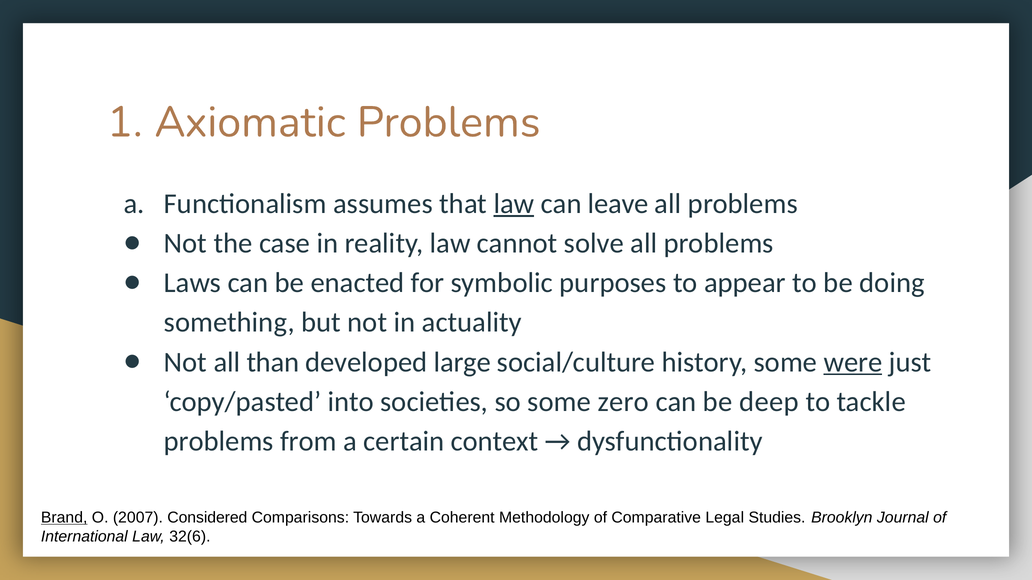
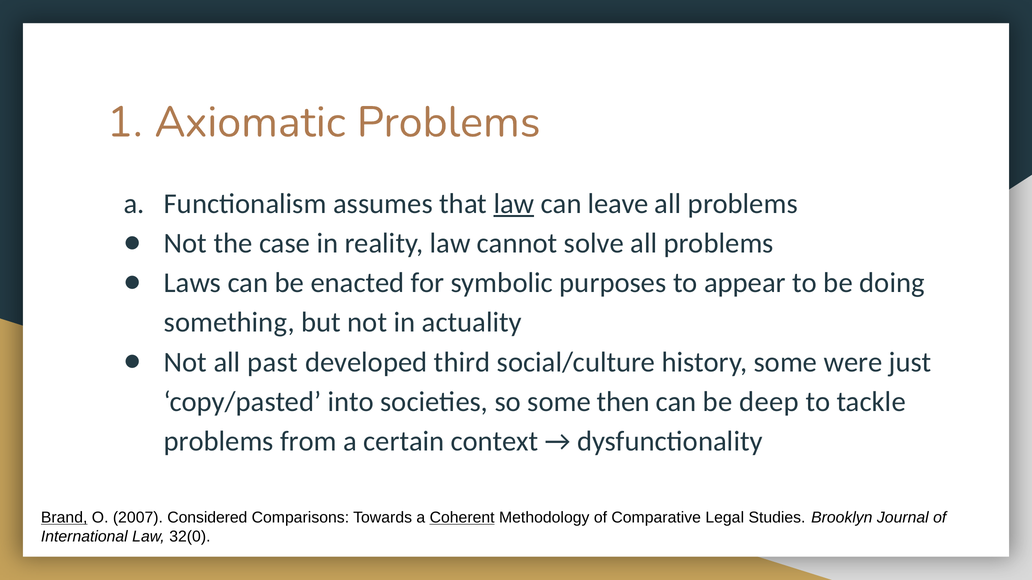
than: than -> past (273, 362)
large: large -> third (462, 362)
were underline: present -> none (853, 362)
zero: zero -> then (623, 402)
Coherent underline: none -> present (462, 518)
32(6: 32(6 -> 32(0 (190, 537)
